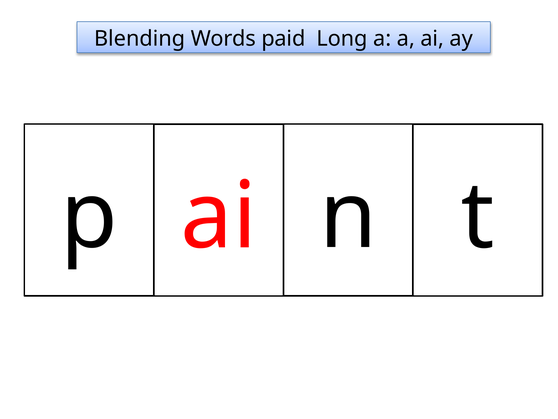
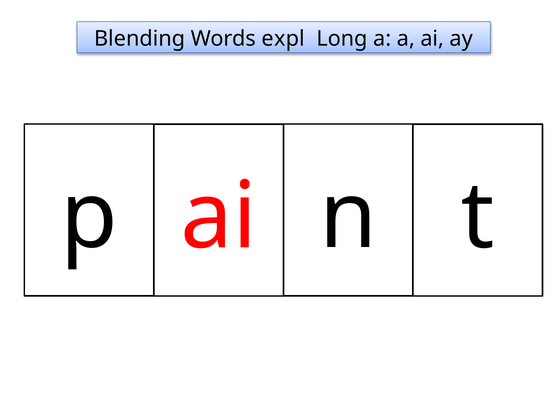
paid: paid -> expl (283, 39)
